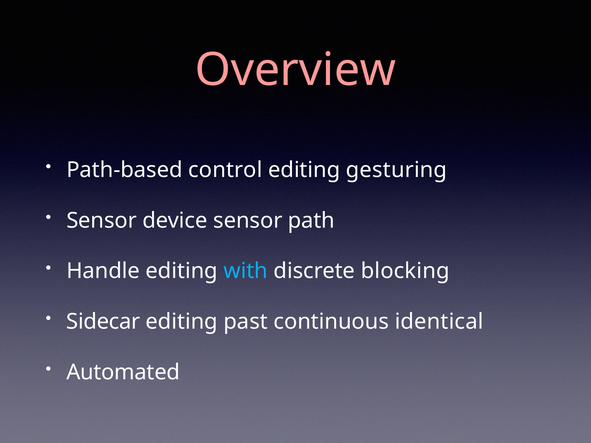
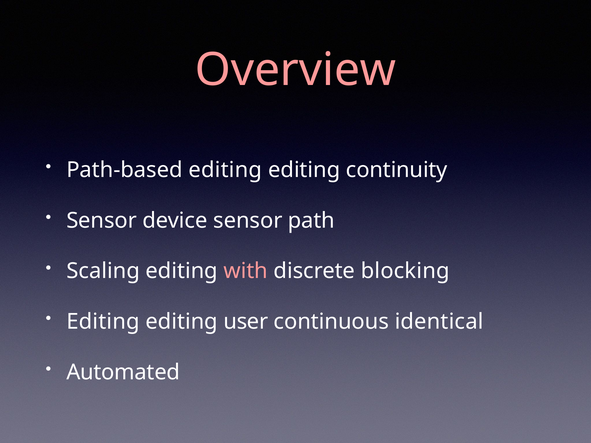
Path-based control: control -> editing (225, 170)
gesturing: gesturing -> continuity (397, 170)
Handle: Handle -> Scaling (103, 271)
with colour: light blue -> pink (246, 271)
Sidecar: Sidecar -> Editing (103, 322)
past: past -> user (246, 322)
